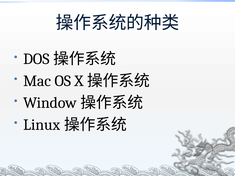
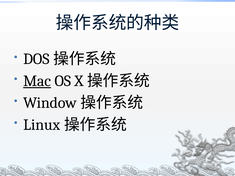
Mac underline: none -> present (37, 81)
